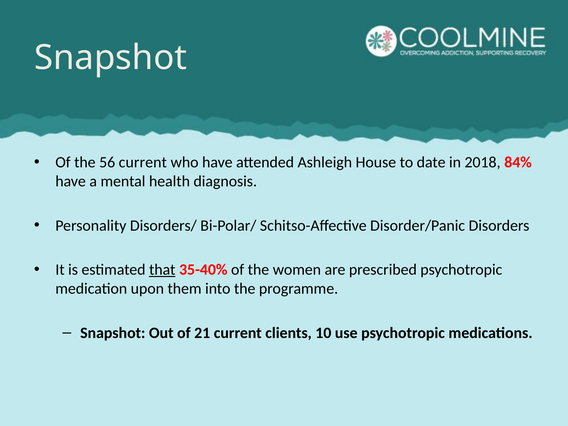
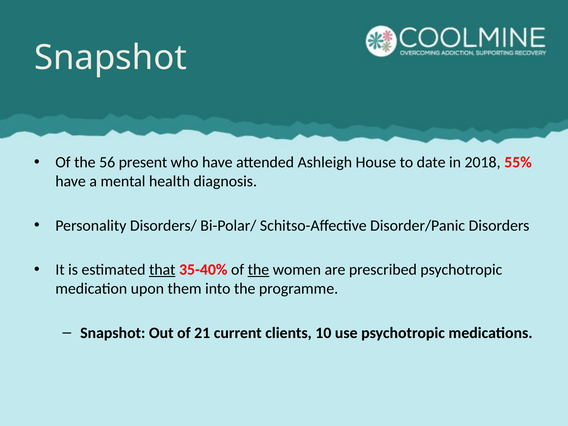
56 current: current -> present (143, 162)
84%: 84% -> 55% (518, 162)
the underline: none -> present (258, 270)
